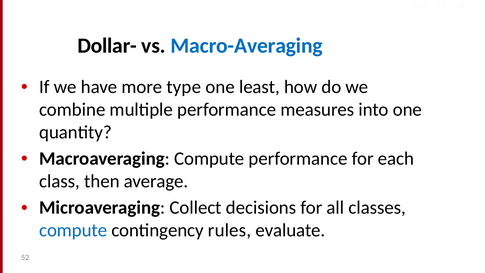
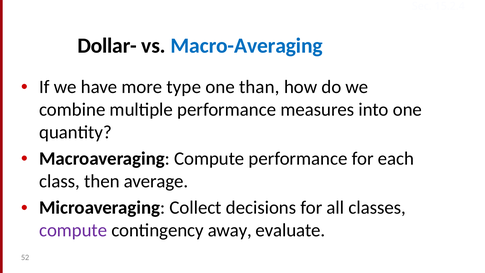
least: least -> than (259, 87)
compute colour: blue -> purple (73, 230)
rules: rules -> away (230, 230)
